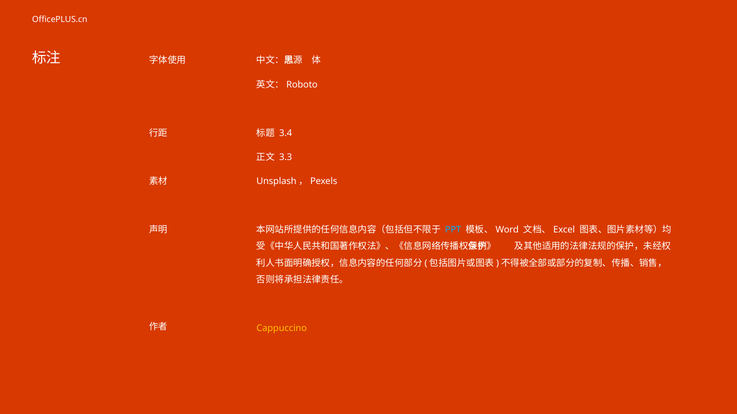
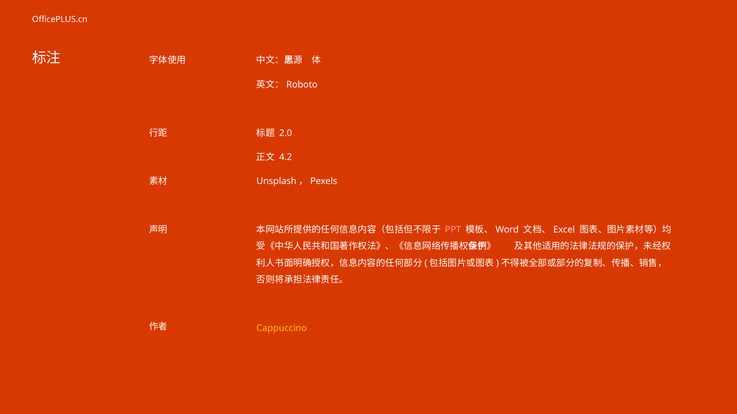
3.4: 3.4 -> 2.0 (286, 133)
3.3: 3.3 -> 4.2 (286, 157)
PPT colour: light blue -> pink (453, 230)
